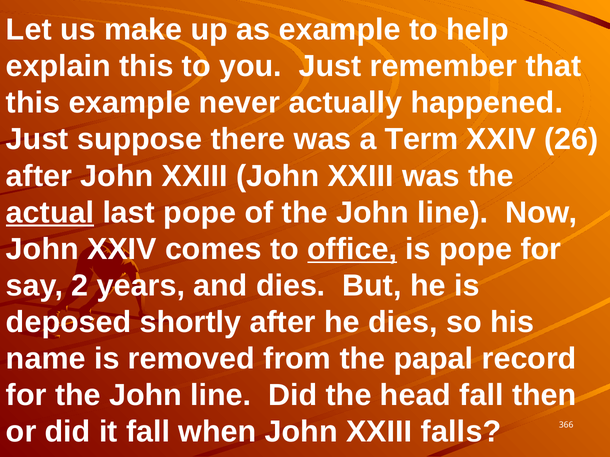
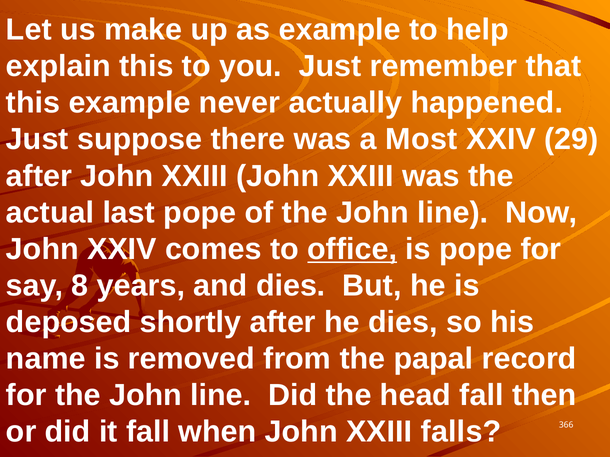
Term: Term -> Most (421, 140)
26: 26 -> 29 (571, 140)
actual underline: present -> none (50, 213)
2: 2 -> 8 (80, 286)
